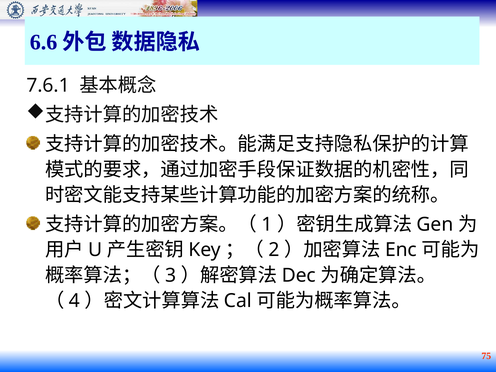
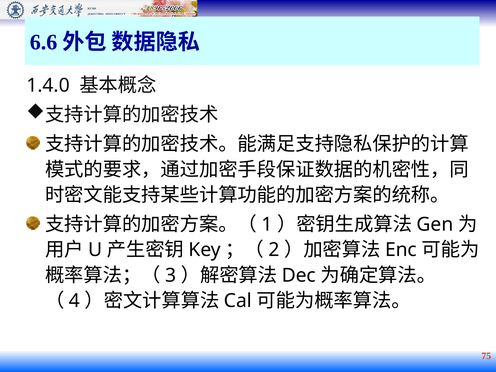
7.6.1: 7.6.1 -> 1.4.0 (48, 86)
